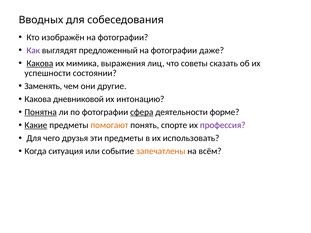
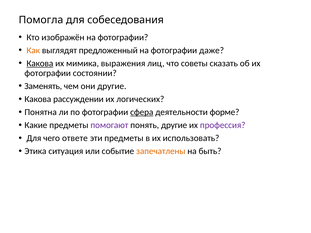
Вводных: Вводных -> Помогла (41, 20)
Как colour: purple -> orange (33, 50)
успешности: успешности -> фотографии (48, 73)
дневниковой: дневниковой -> рассуждении (78, 99)
интонацию: интонацию -> логических (140, 99)
Понятна underline: present -> none (41, 112)
Какие underline: present -> none (36, 125)
помогают colour: orange -> purple (109, 125)
понять спорте: спорте -> другие (174, 125)
друзья: друзья -> ответе (75, 138)
Когда: Когда -> Этика (35, 151)
всём: всём -> быть (210, 151)
